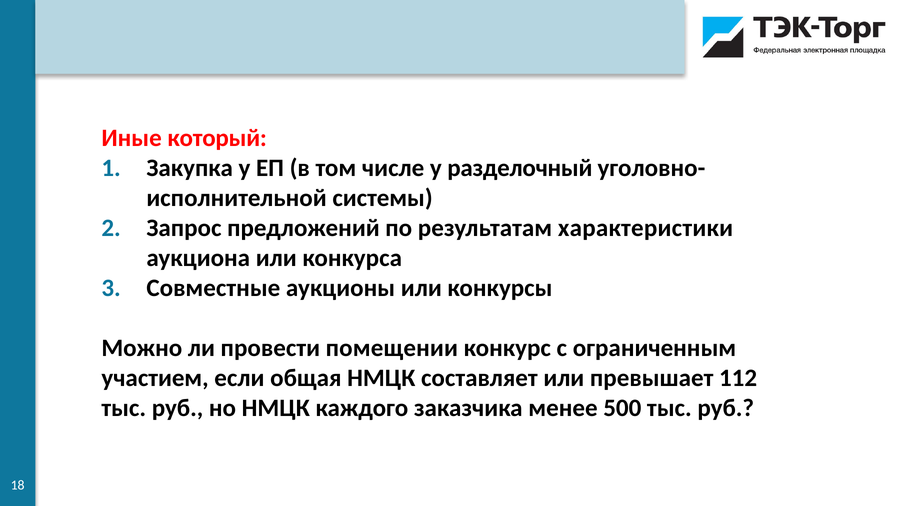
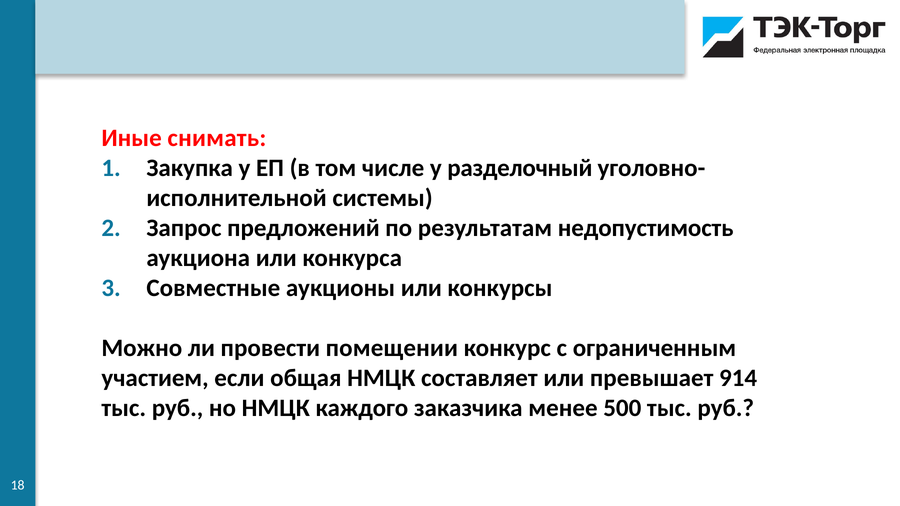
который: который -> снимать (217, 138)
характеристики: характеристики -> недопустимость (646, 228)
112: 112 -> 914 (738, 378)
